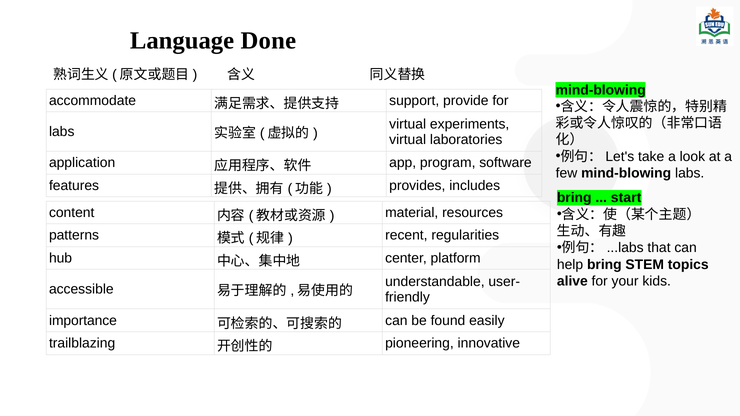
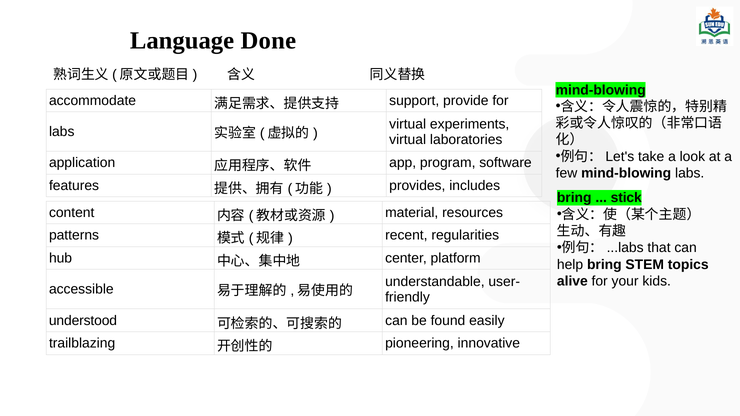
start: start -> stick (626, 198)
importance: importance -> understood (83, 321)
